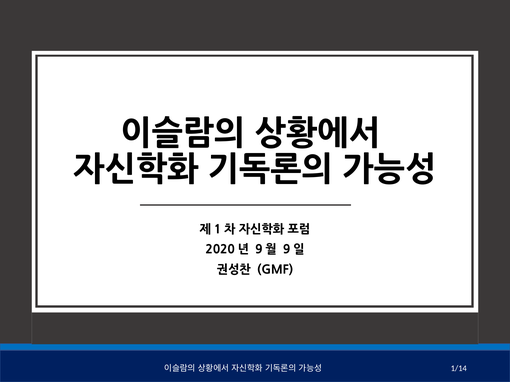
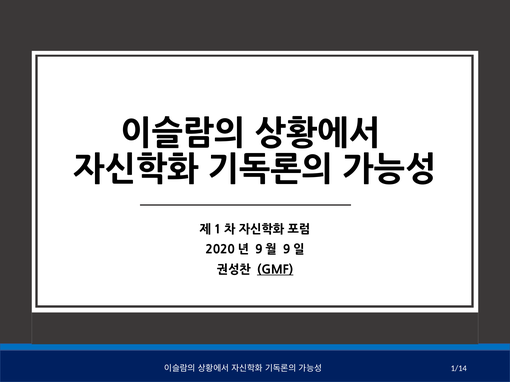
GMF underline: none -> present (275, 270)
